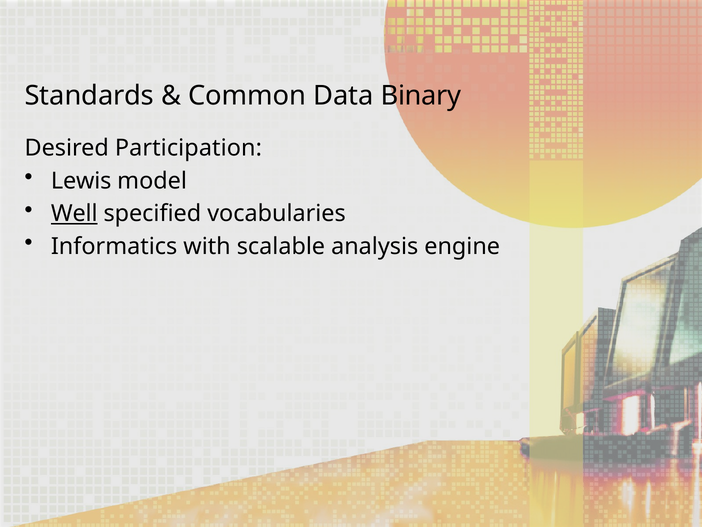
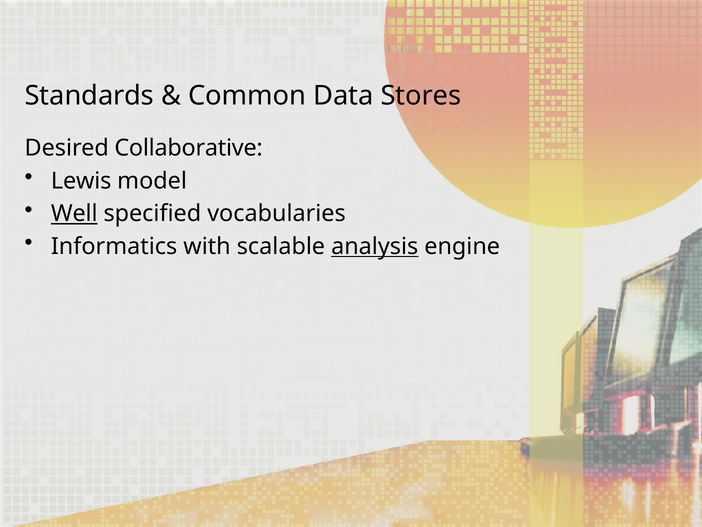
Binary: Binary -> Stores (421, 95)
Participation: Participation -> Collaborative (189, 148)
analysis underline: none -> present (375, 246)
